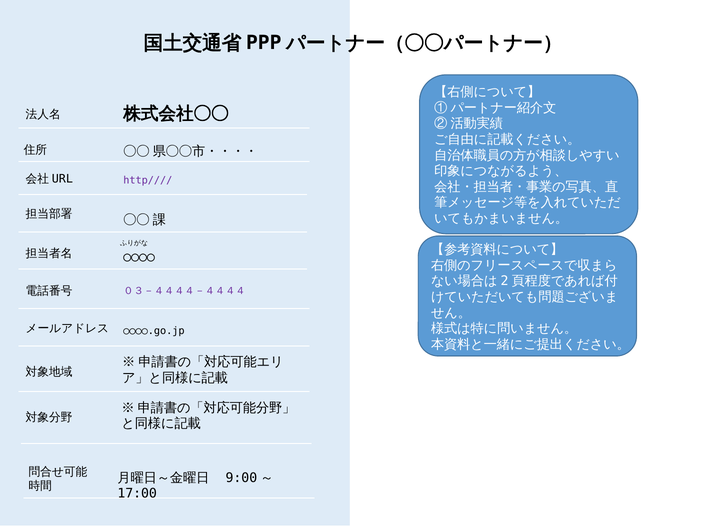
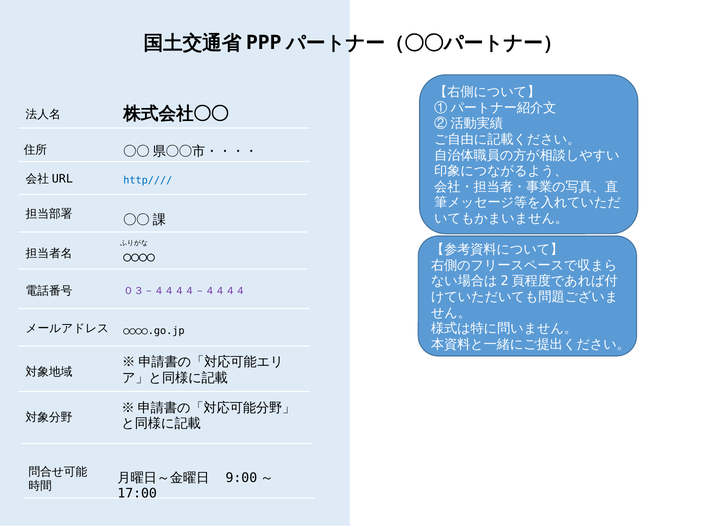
http//// colour: purple -> blue (148, 180)
